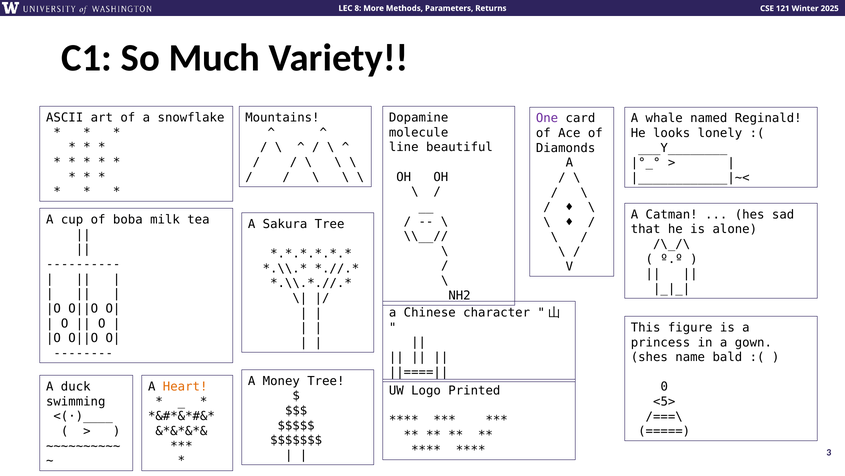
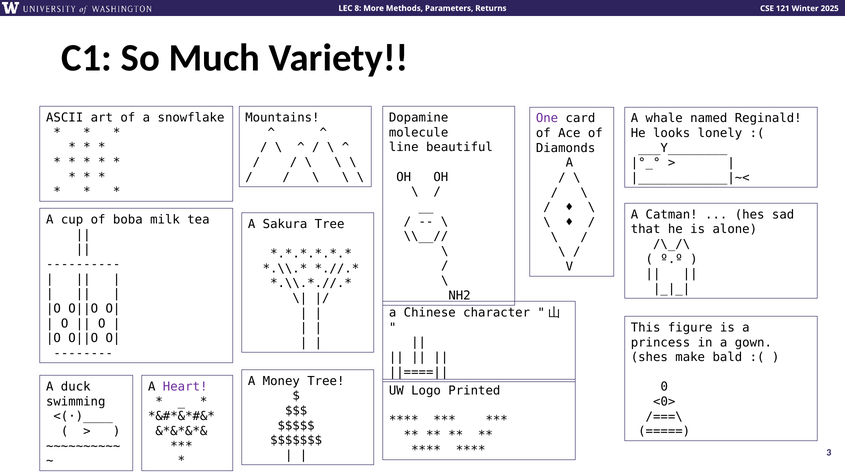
name: name -> make (690, 357)
Heart colour: orange -> purple (185, 386)
<5>: <5> -> <0> (664, 401)
